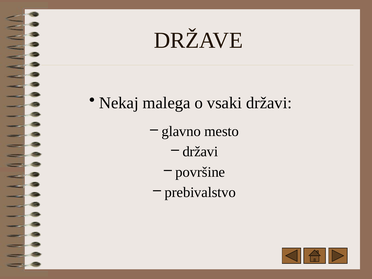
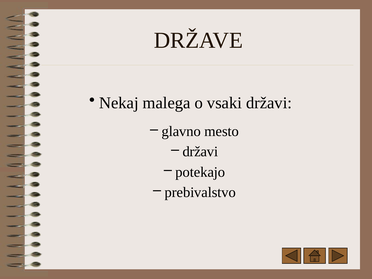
površine: površine -> potekajo (200, 172)
